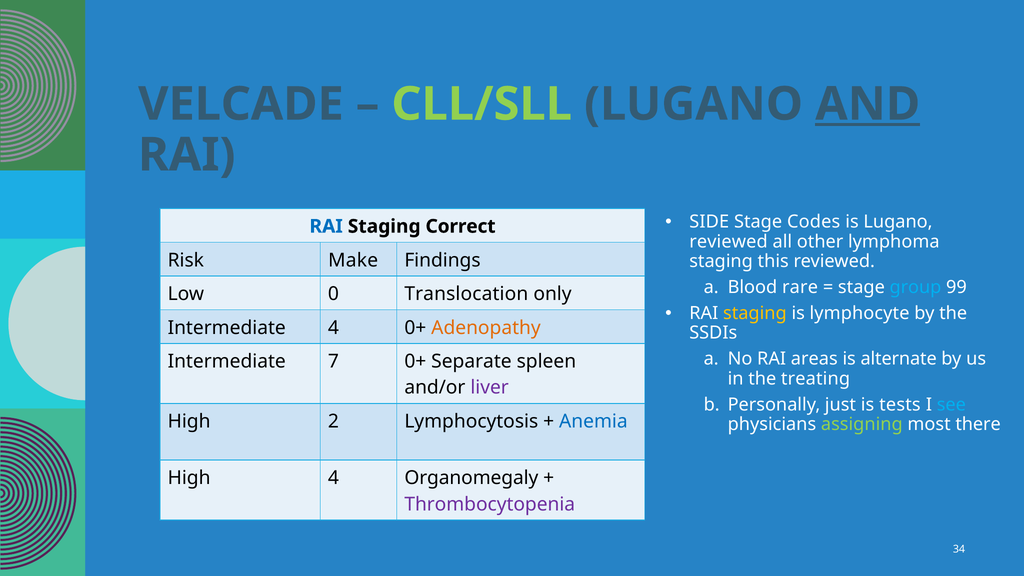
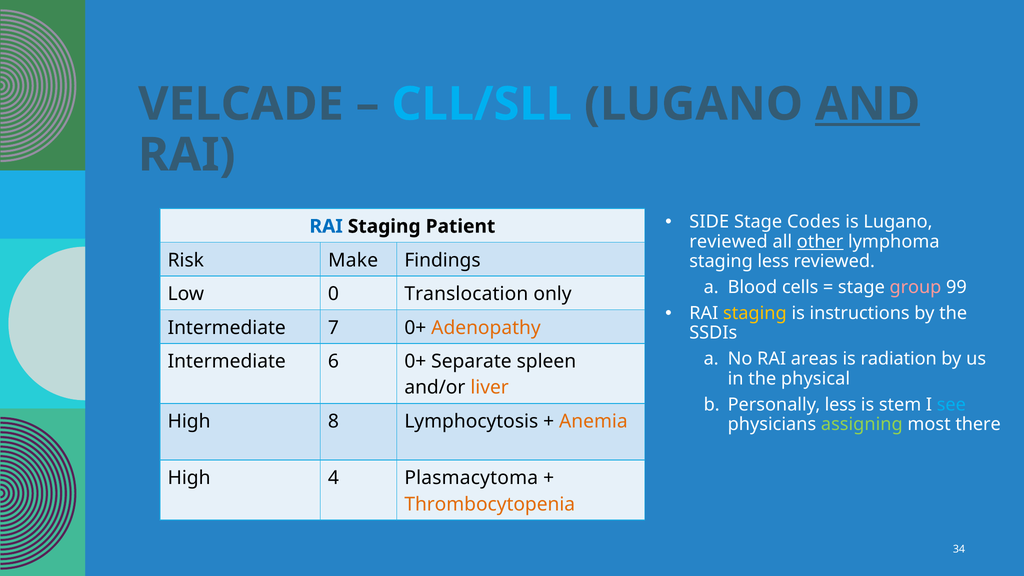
CLL/SLL colour: light green -> light blue (482, 104)
Correct: Correct -> Patient (460, 226)
other underline: none -> present (820, 242)
staging this: this -> less (773, 261)
rare: rare -> cells (800, 287)
group colour: light blue -> pink (915, 287)
lymphocyte: lymphocyte -> instructions (860, 313)
Intermediate 4: 4 -> 7 (333, 328)
alternate: alternate -> radiation (899, 359)
7: 7 -> 6 (333, 361)
treating: treating -> physical (816, 379)
liver colour: purple -> orange (490, 388)
Personally just: just -> less (841, 405)
tests: tests -> stem (900, 405)
2: 2 -> 8 (333, 421)
Anemia colour: blue -> orange (593, 421)
Organomegaly: Organomegaly -> Plasmacytoma (471, 478)
Thrombocytopenia colour: purple -> orange (490, 504)
